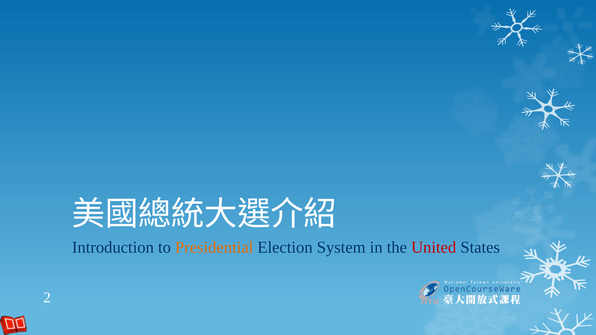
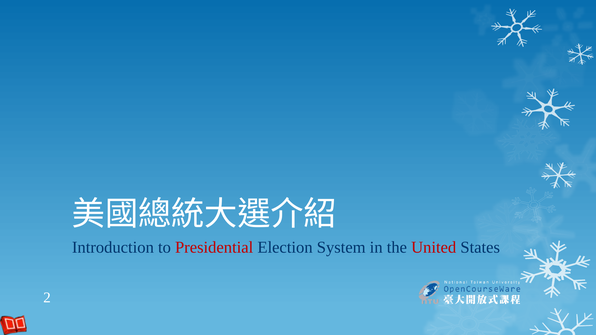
Presidential colour: orange -> red (214, 248)
